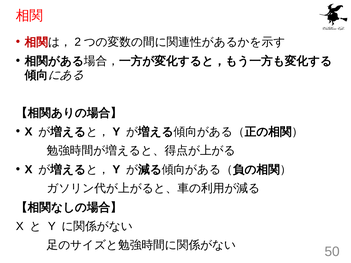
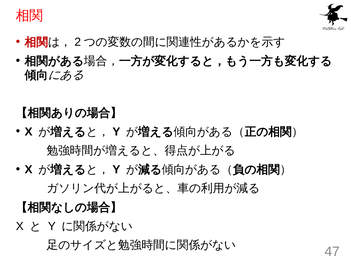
50: 50 -> 47 (332, 252)
